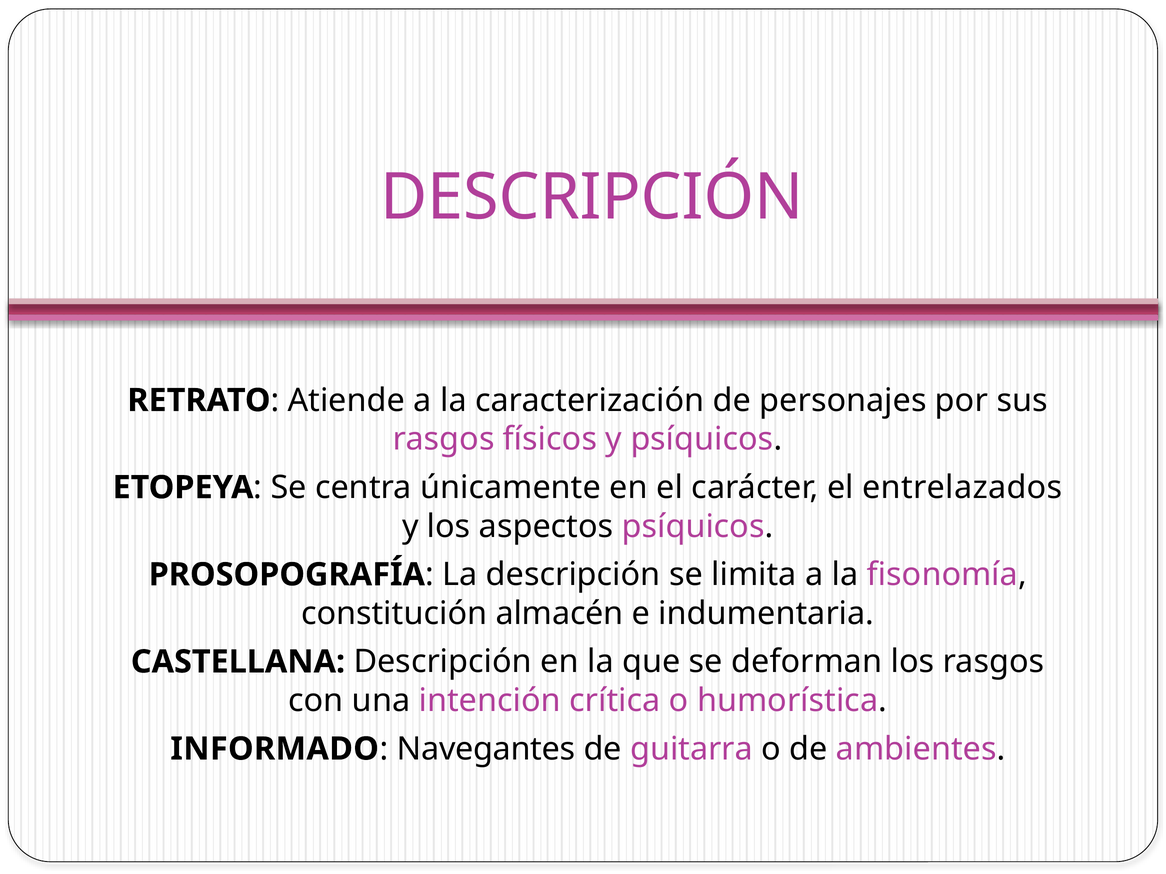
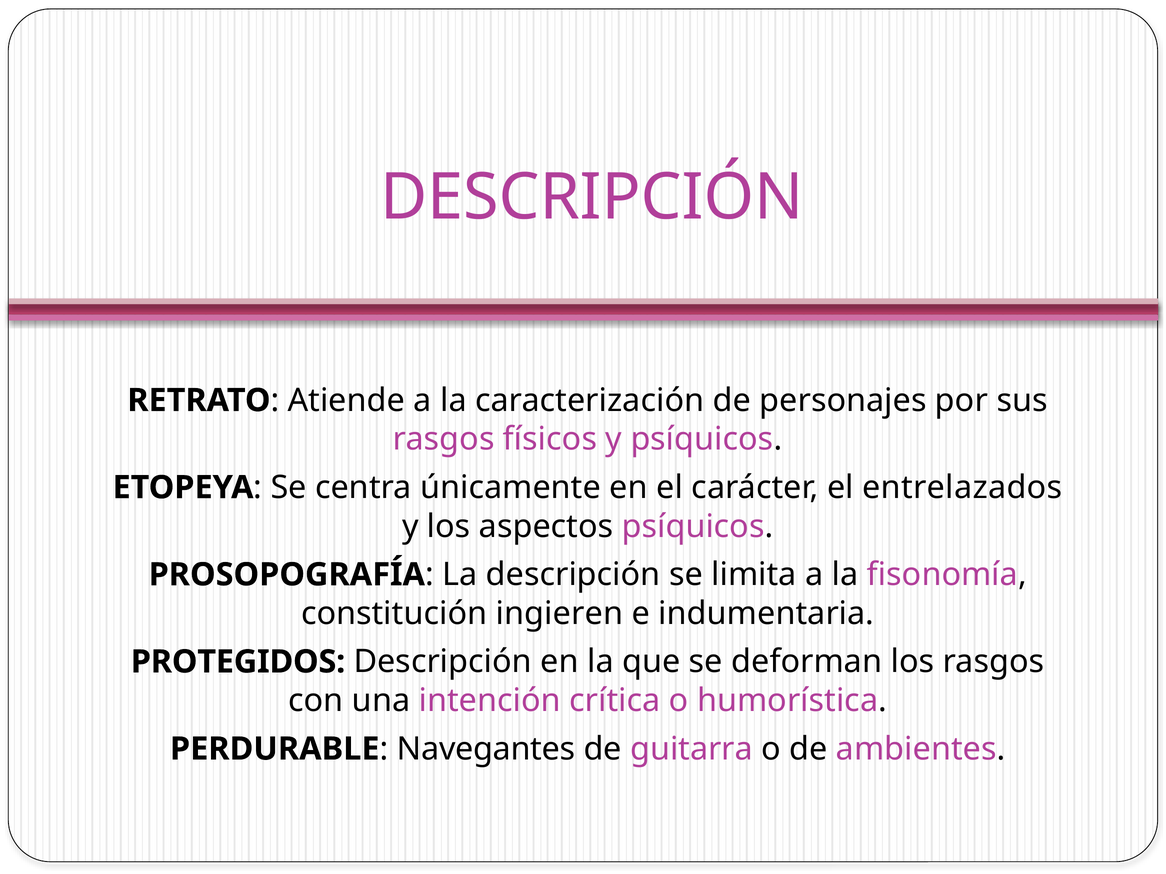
almacén: almacén -> ingieren (559, 614)
CASTELLANA: CASTELLANA -> PROTEGIDOS (238, 662)
INFORMADO: INFORMADO -> PERDURABLE (275, 749)
